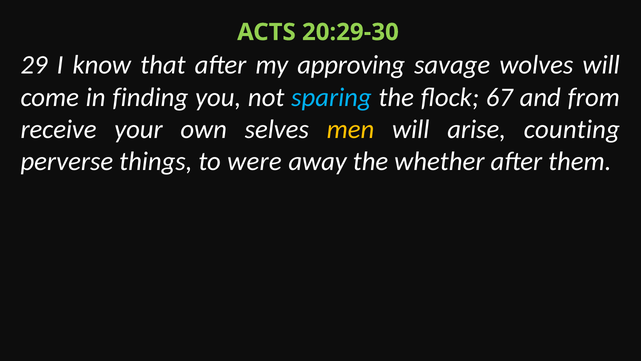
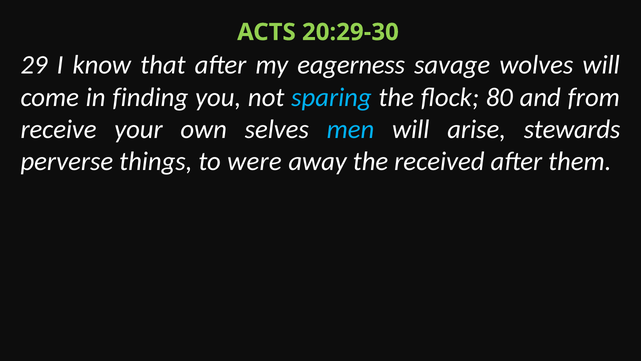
approving: approving -> eagerness (351, 65)
67: 67 -> 80 (499, 97)
men colour: yellow -> light blue (350, 129)
counting: counting -> stewards (572, 129)
whether: whether -> received (439, 161)
